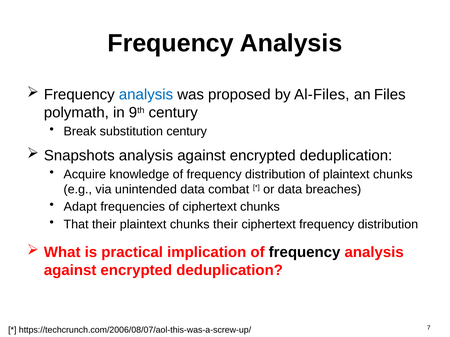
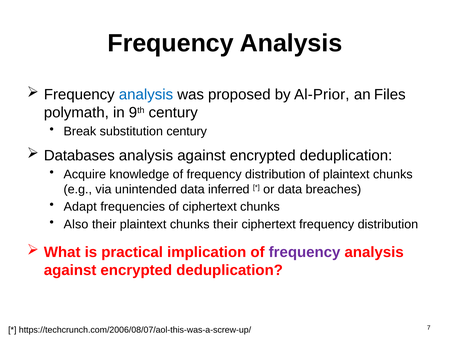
Al-Files: Al-Files -> Al-Prior (322, 95)
Snapshots: Snapshots -> Databases (79, 156)
combat: combat -> inferred (229, 190)
That: That -> Also (76, 225)
frequency colour: black -> purple (305, 253)
